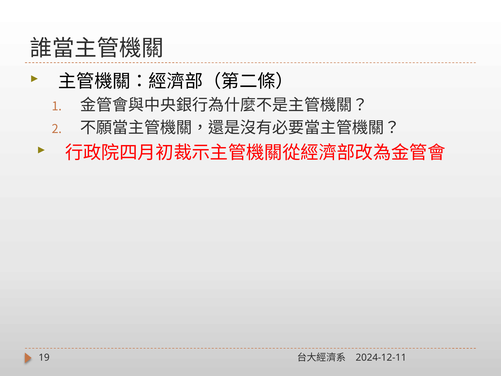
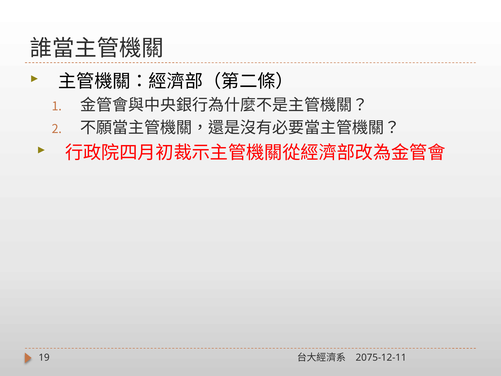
2024-12-11: 2024-12-11 -> 2075-12-11 (381, 357)
